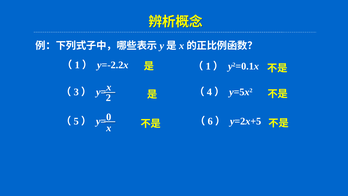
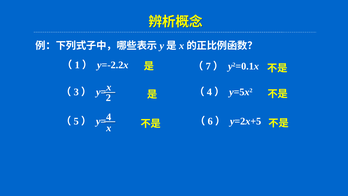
1: 1 -> 7 (208, 66)
0: 0 -> 4 (109, 117)
